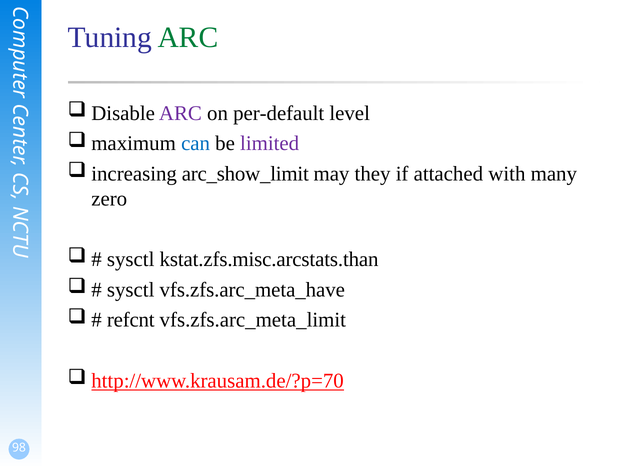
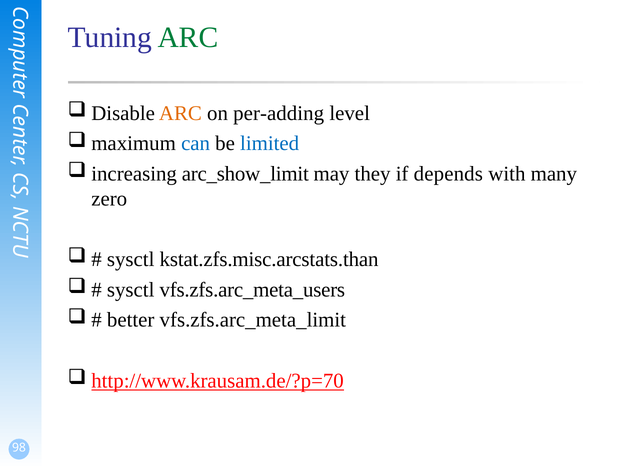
ARC colour: purple -> orange (180, 113)
per-default: per-default -> per-adding (279, 113)
limited colour: purple -> blue (270, 143)
attached: attached -> depends (448, 174)
vfs.zfs.arc_meta_have: vfs.zfs.arc_meta_have -> vfs.zfs.arc_meta_users (252, 289)
refcnt: refcnt -> better (131, 320)
